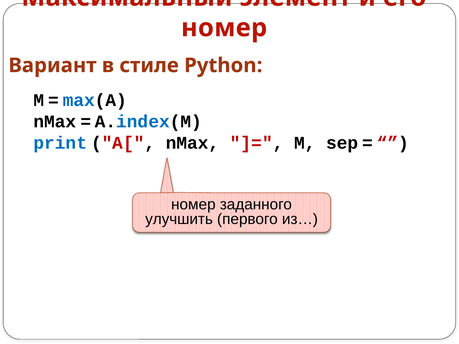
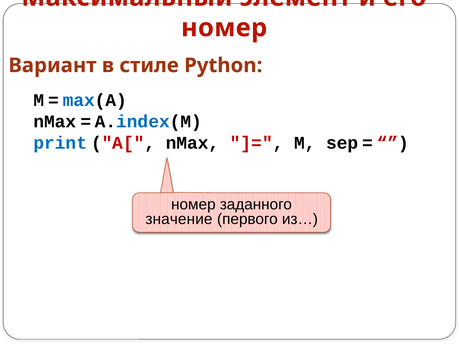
улучшить: улучшить -> значение (179, 219)
